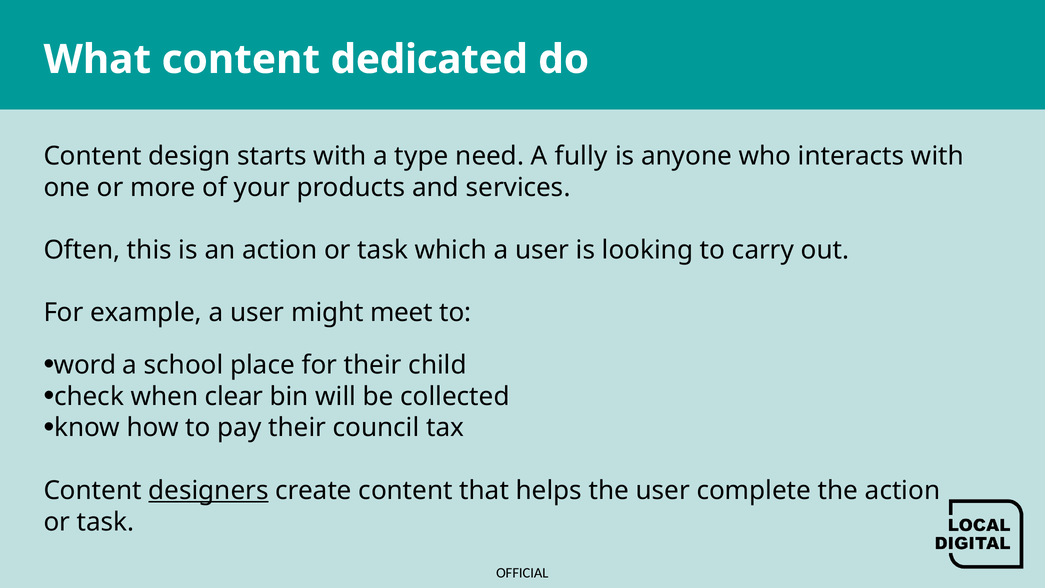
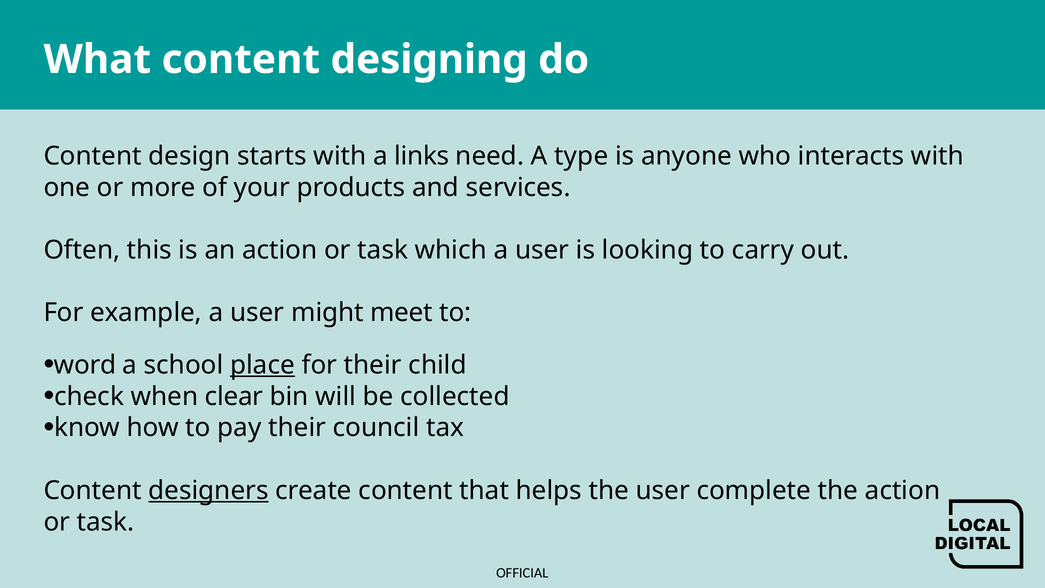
dedicated: dedicated -> designing (429, 60)
type: type -> links (422, 156)
fully: fully -> type (581, 156)
place underline: none -> present (262, 365)
